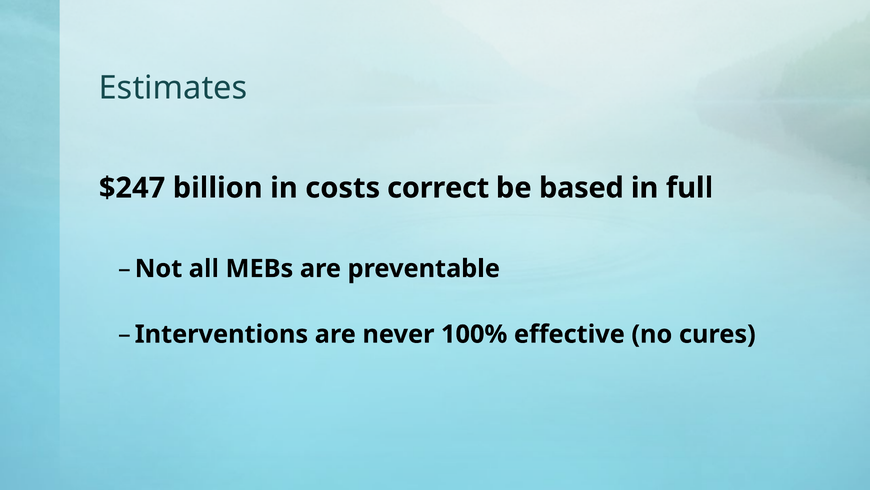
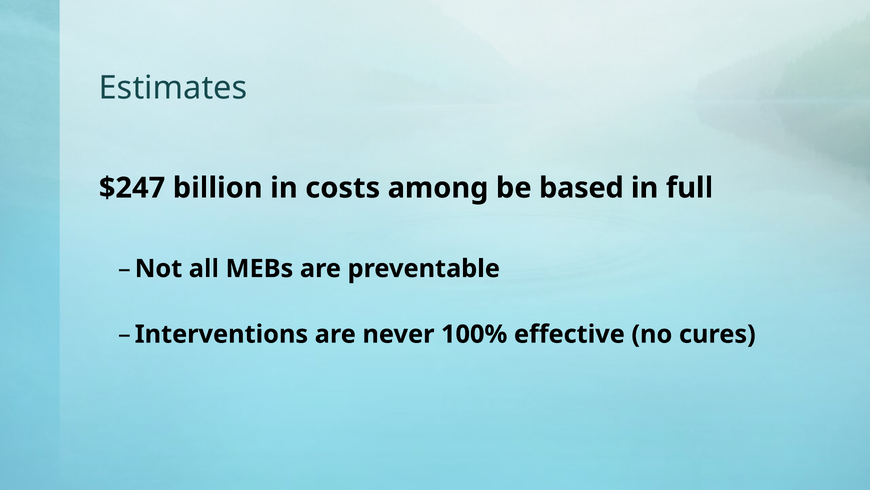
correct: correct -> among (438, 188)
